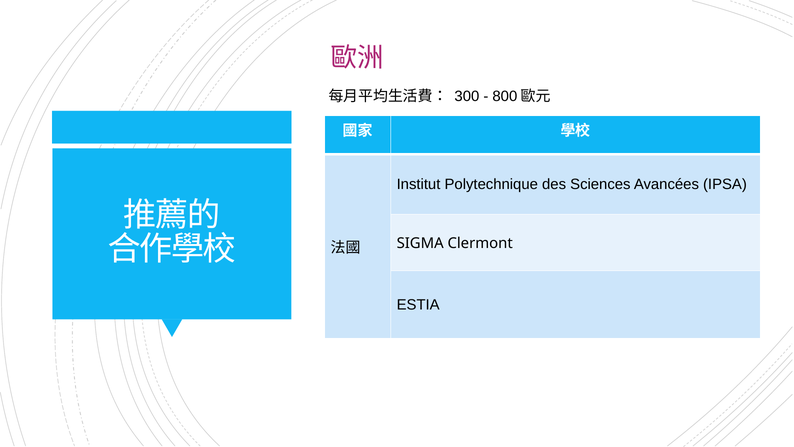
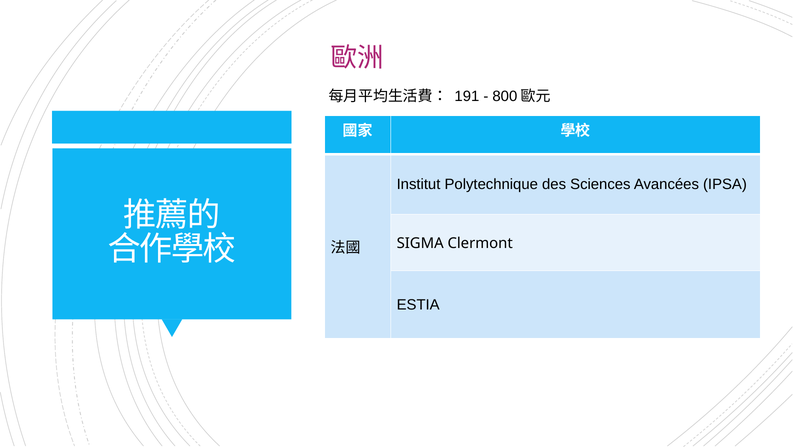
300: 300 -> 191 (467, 96)
